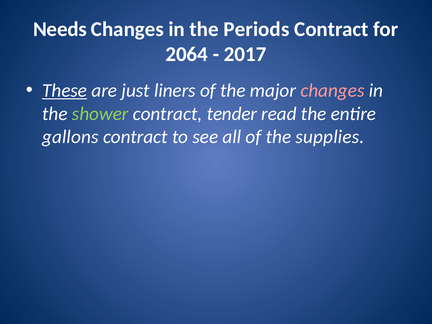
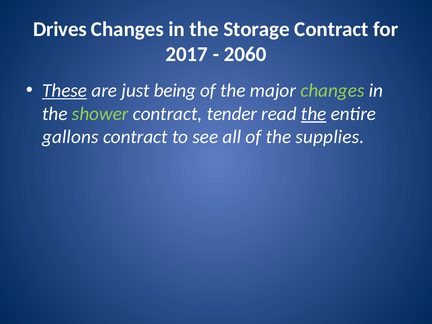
Needs: Needs -> Drives (60, 29)
Periods: Periods -> Storage (257, 29)
2064: 2064 -> 2017 (187, 54)
2017: 2017 -> 2060 (245, 54)
liners: liners -> being (175, 91)
changes colour: pink -> light green (332, 91)
the underline: none -> present (314, 114)
